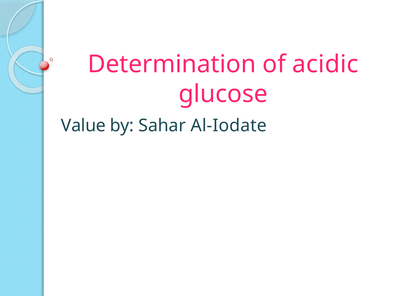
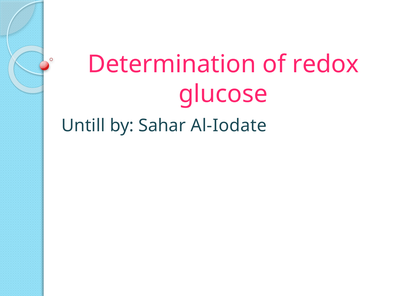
acidic: acidic -> redox (326, 64)
Value: Value -> Untill (83, 125)
